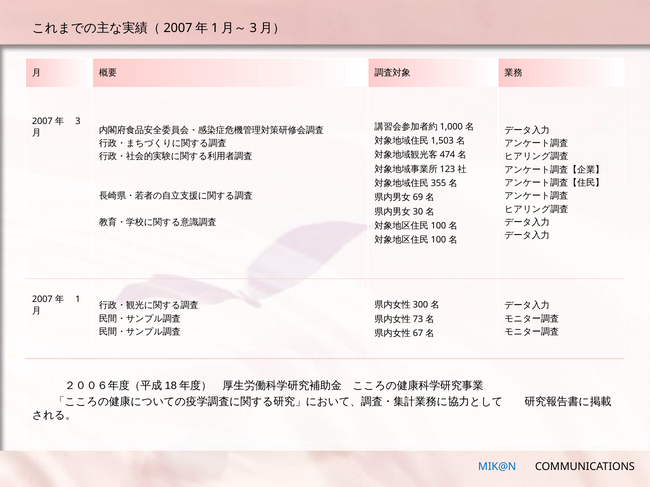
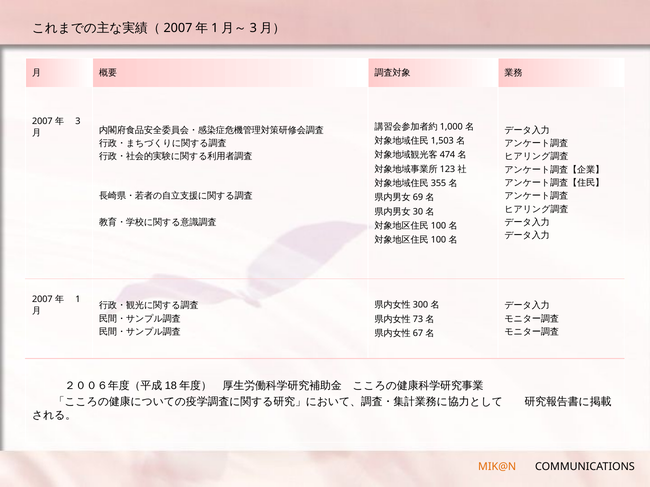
MIK@N colour: blue -> orange (497, 467)
